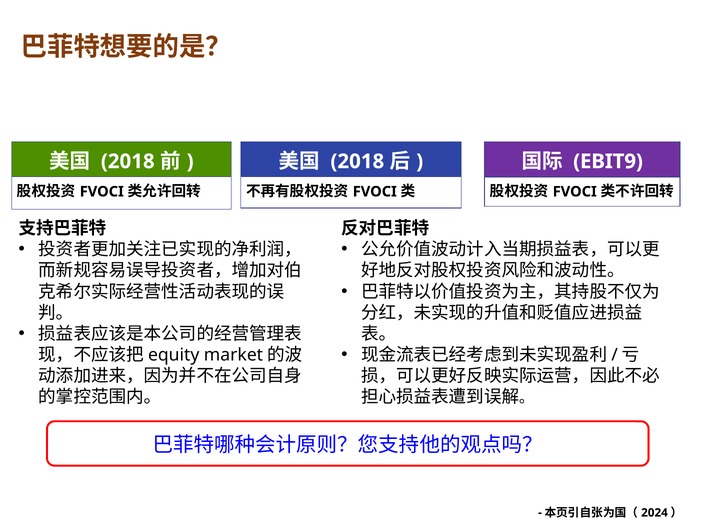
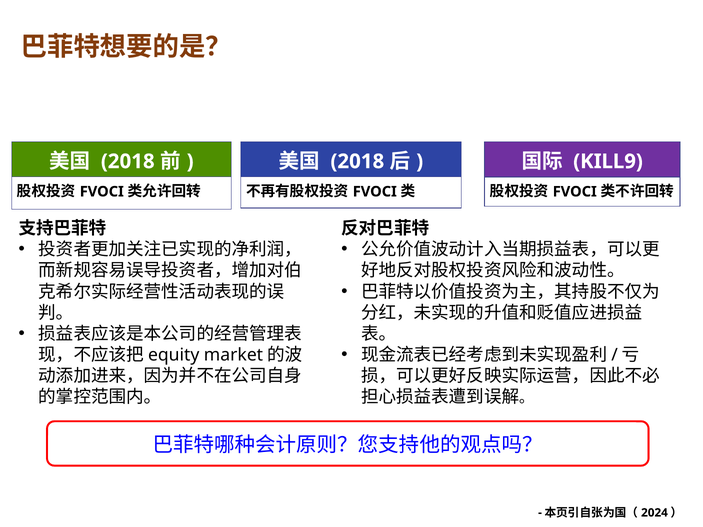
EBIT9: EBIT9 -> KILL9 (608, 162)
